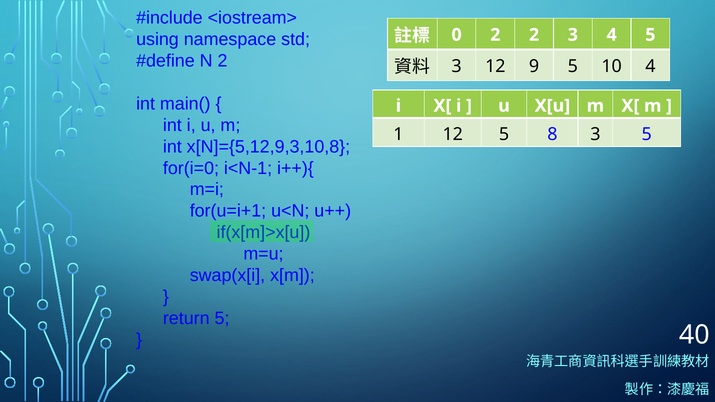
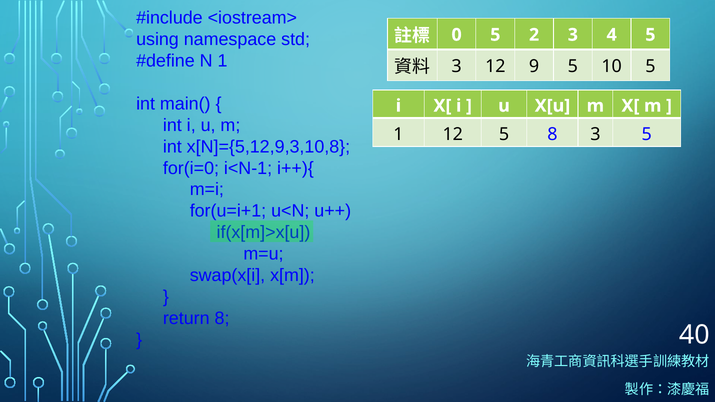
0 2: 2 -> 5 (495, 35)
N 2: 2 -> 1 (223, 61)
10 4: 4 -> 5 (650, 66)
return 5: 5 -> 8 (222, 318)
